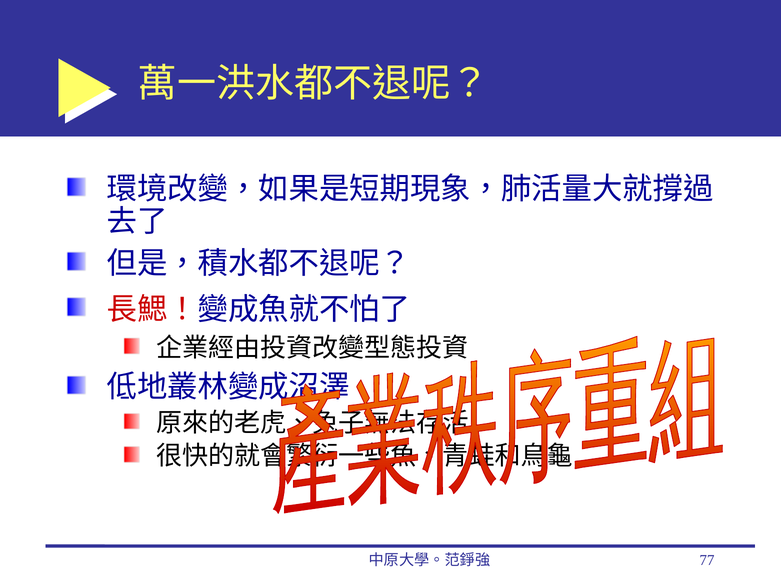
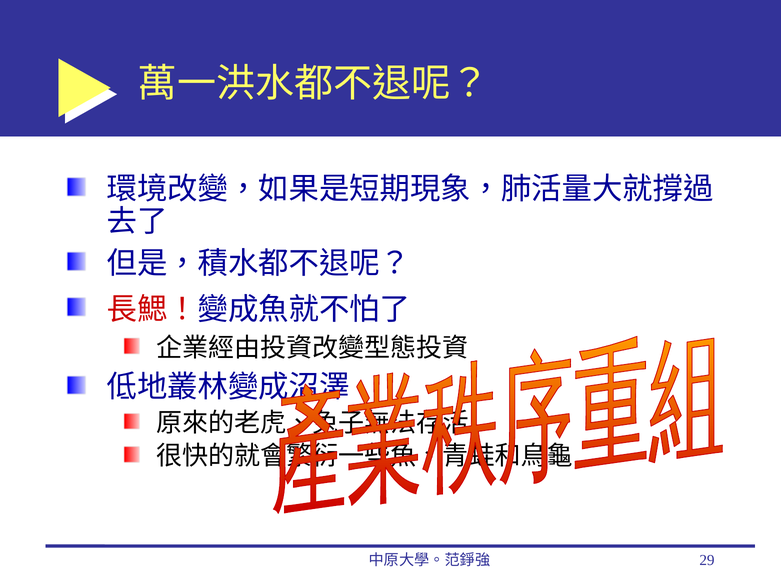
77: 77 -> 29 (707, 561)
